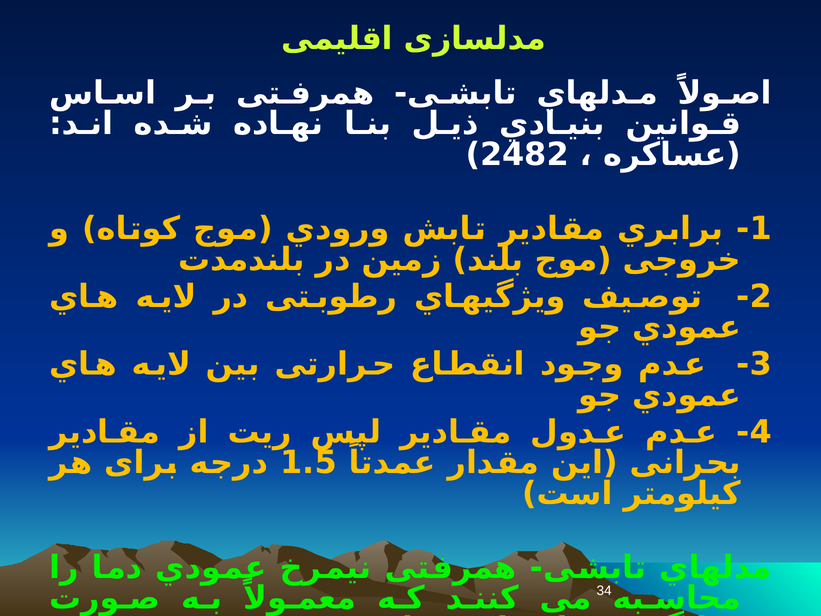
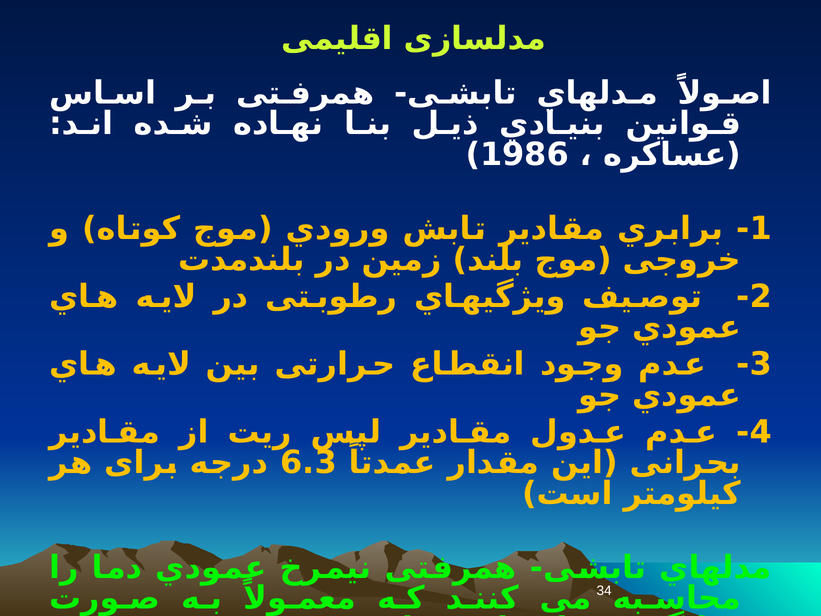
2482: 2482 -> 1986 (524, 155)
1.5: 1.5 -> 6.3 (308, 463)
